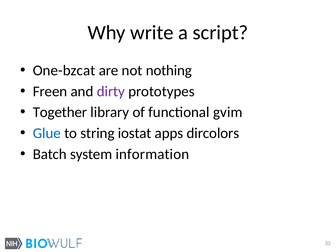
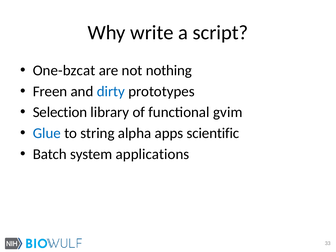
dirty colour: purple -> blue (111, 91)
Together: Together -> Selection (60, 112)
iostat: iostat -> alpha (135, 133)
dircolors: dircolors -> scientific (213, 133)
information: information -> applications (152, 154)
